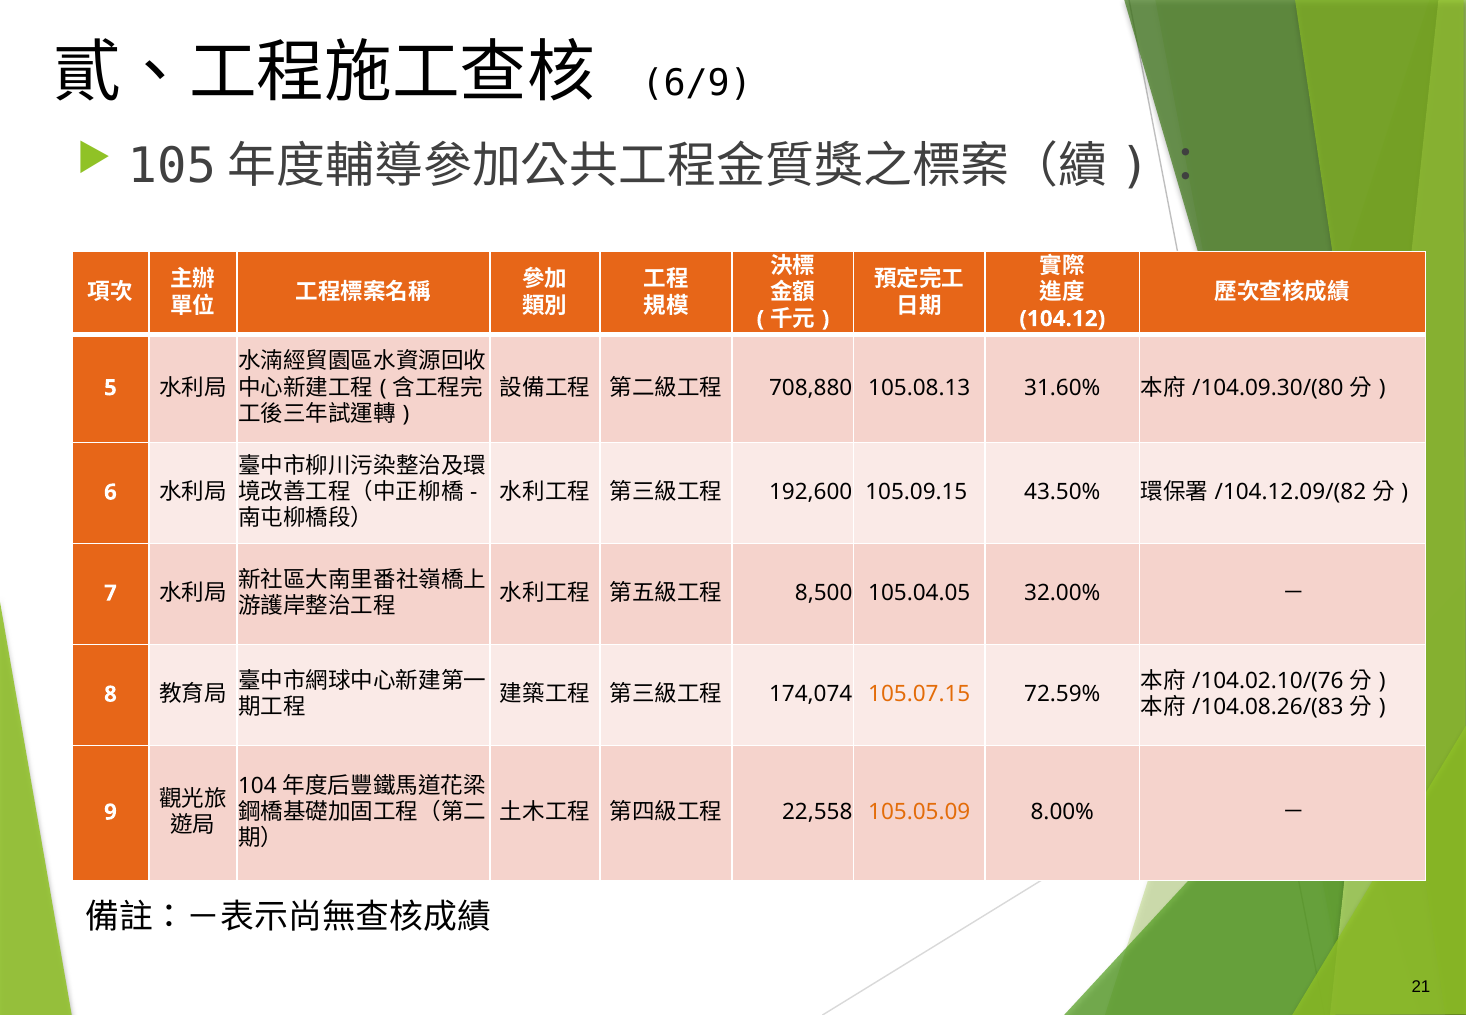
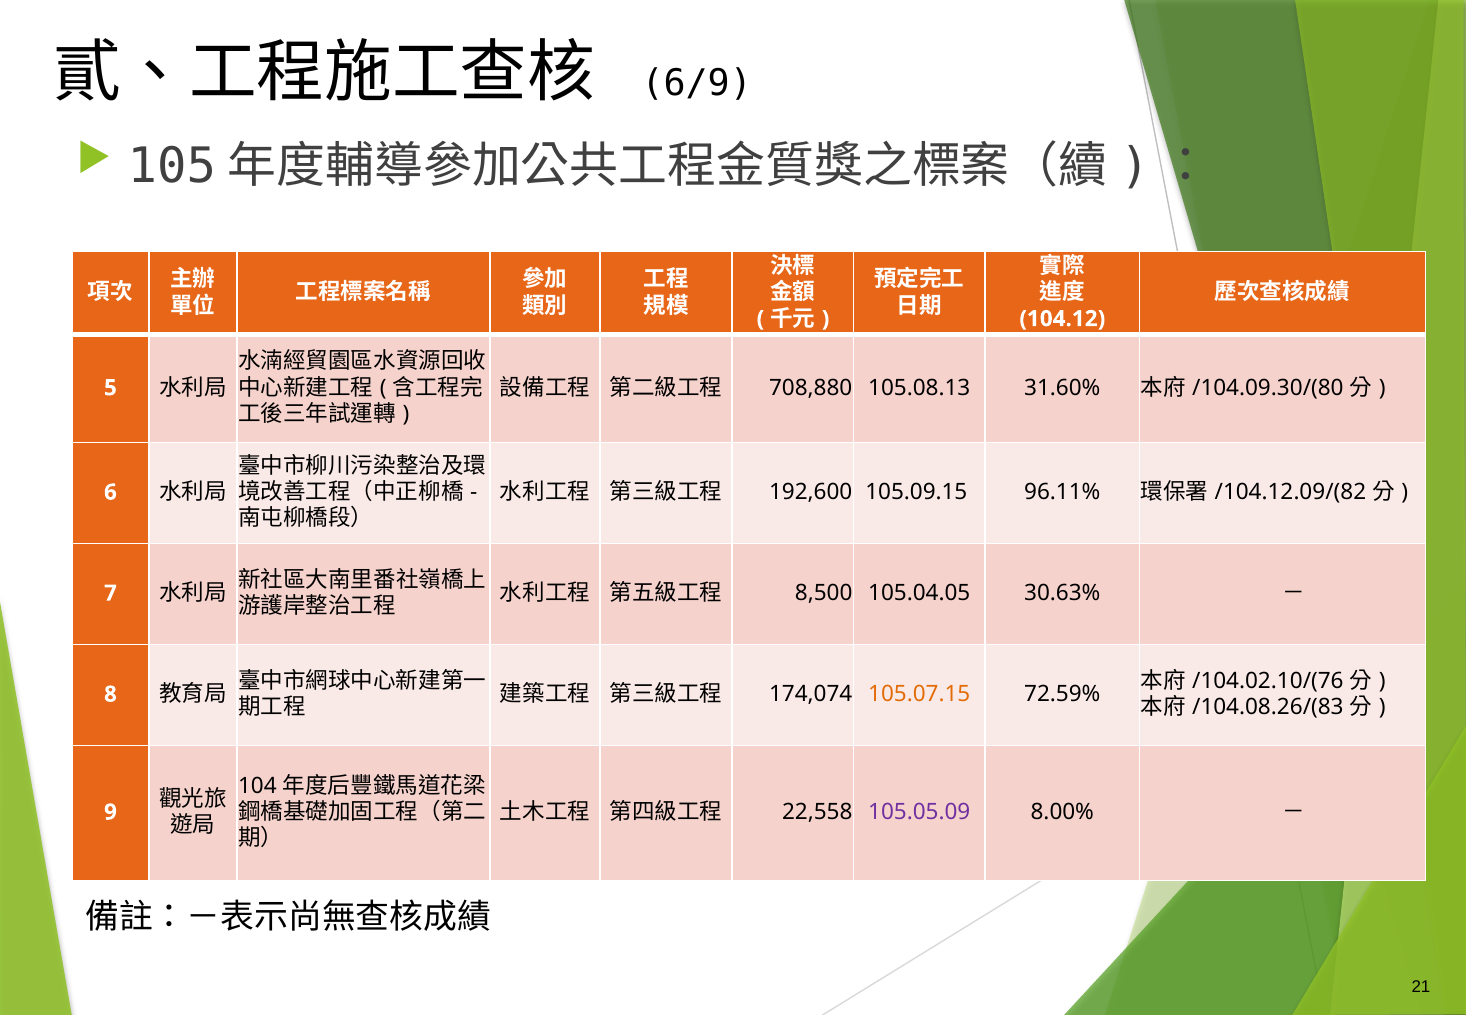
43.50%: 43.50% -> 96.11% (1062, 492)
32.00%: 32.00% -> 30.63% (1062, 593)
105.05.09 colour: orange -> purple (919, 812)
